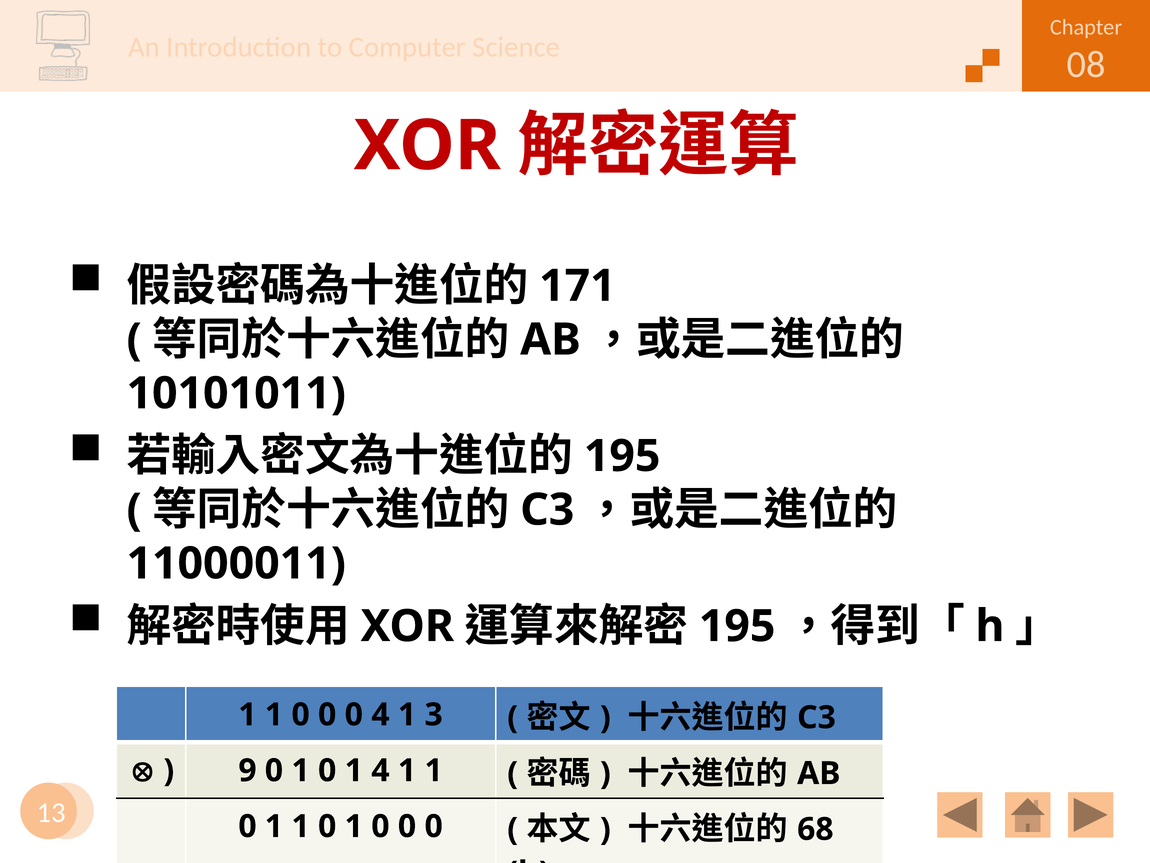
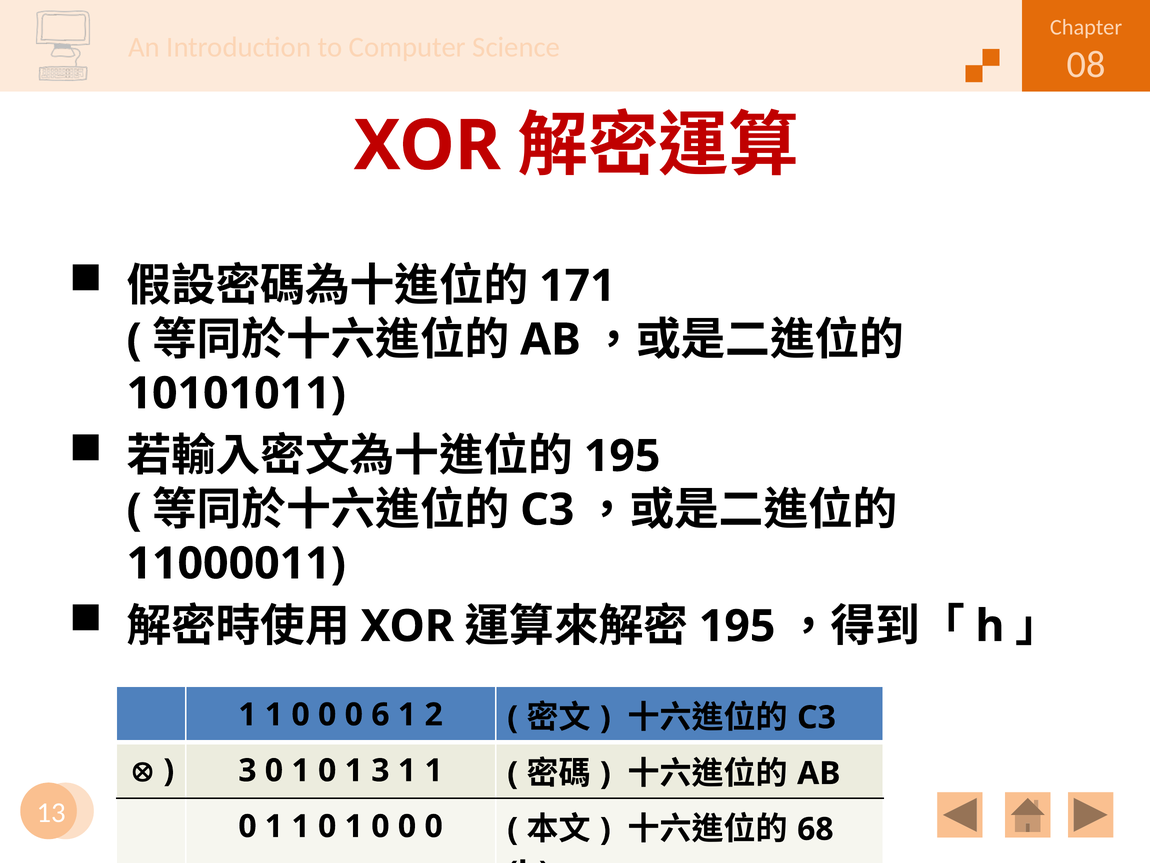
0 4: 4 -> 6 (380, 714)
3: 3 -> 2 (434, 714)
9: 9 -> 3 (247, 770)
1 4: 4 -> 3 (380, 770)
